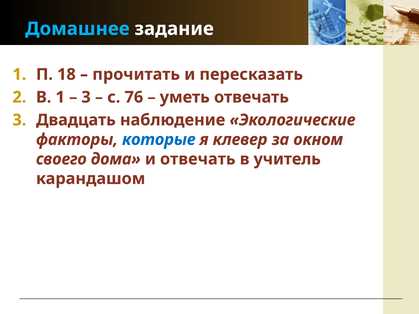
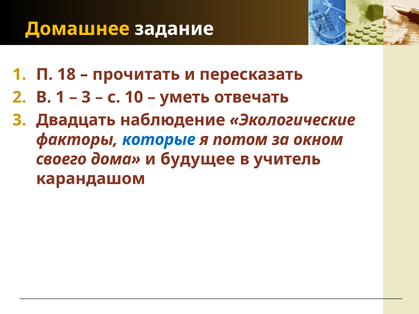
Домашнее colour: light blue -> yellow (77, 29)
76: 76 -> 10 (134, 97)
клевер: клевер -> потом (240, 140)
и отвечать: отвечать -> будущее (198, 159)
